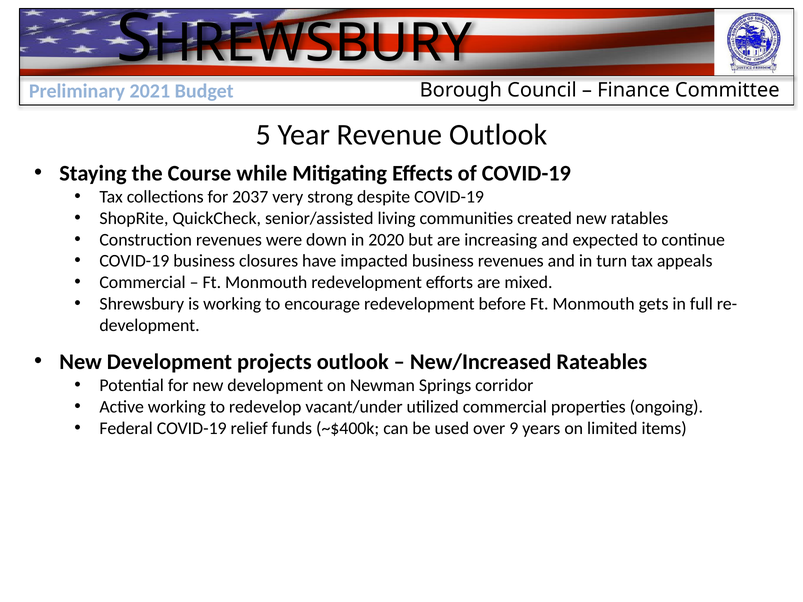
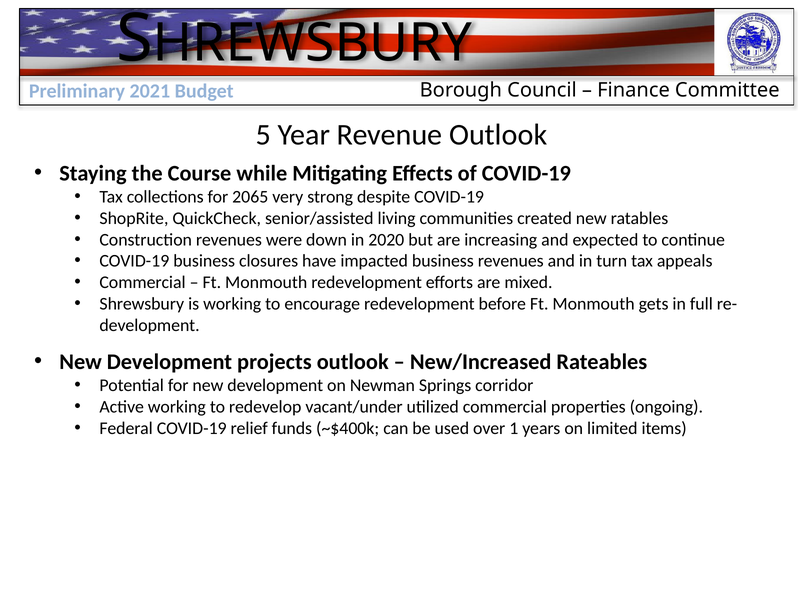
2037: 2037 -> 2065 (250, 197)
9: 9 -> 1 (514, 428)
